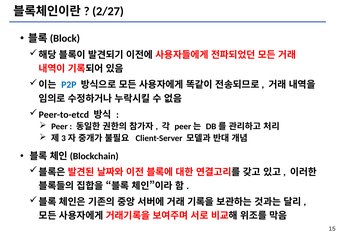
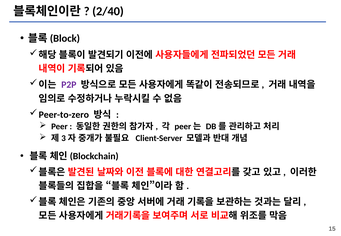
2/27: 2/27 -> 2/40 (108, 11)
P2P colour: blue -> purple (69, 85)
Peer-to-etcd: Peer-to-etcd -> Peer-to-zero (64, 115)
